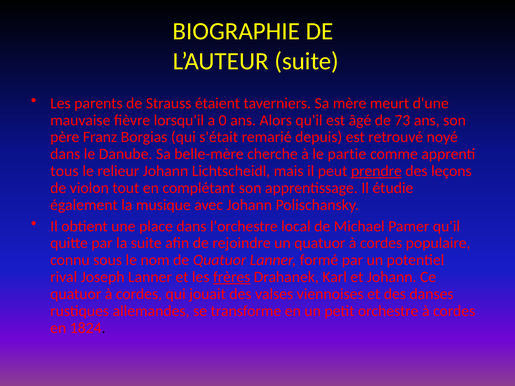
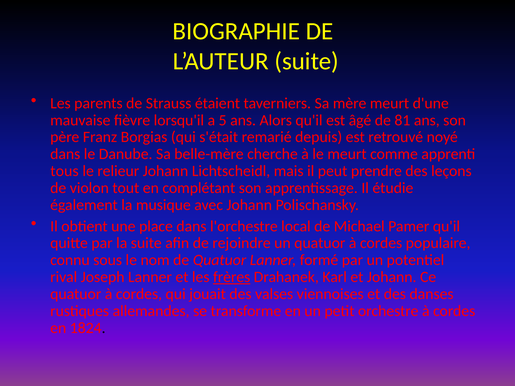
0: 0 -> 5 (223, 120)
73: 73 -> 81 (402, 120)
le partie: partie -> meurt (347, 154)
prendre underline: present -> none (376, 171)
